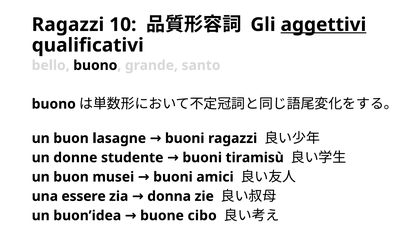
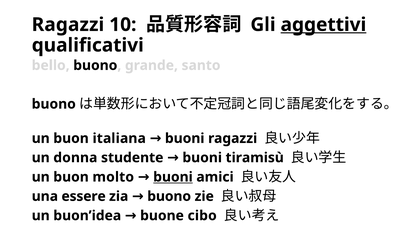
lasagne: lasagne -> italiana (119, 138)
donne: donne -> donna (75, 158)
musei: musei -> molto (113, 177)
buoni underline: none -> present (173, 177)
donna: donna -> buono (169, 196)
